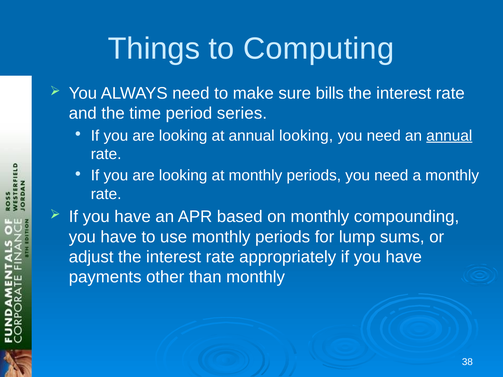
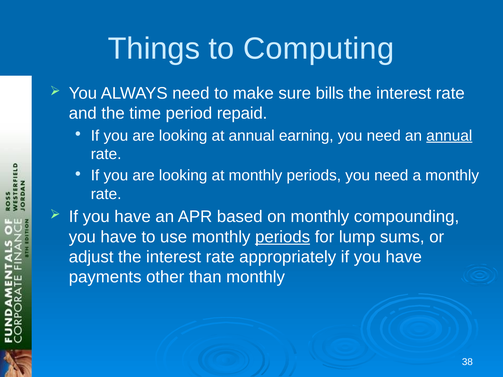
series: series -> repaid (242, 114)
annual looking: looking -> earning (306, 136)
periods underline: none -> present (283, 237)
